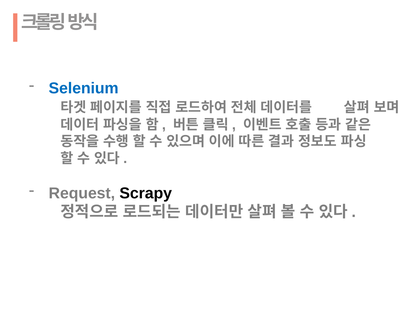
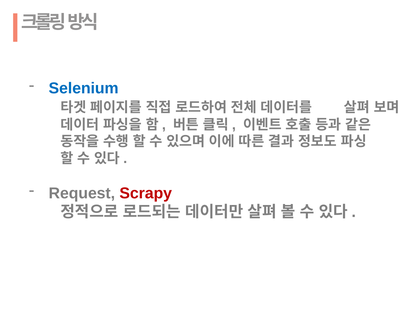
Scrapy colour: black -> red (146, 193)
